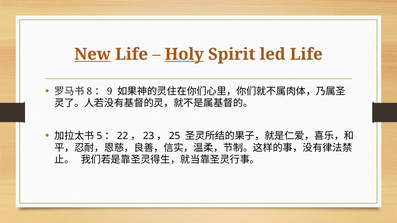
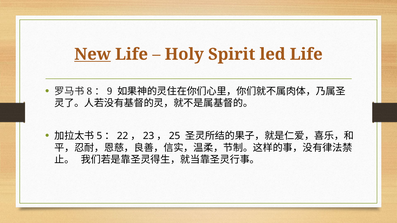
Holy underline: present -> none (184, 54)
